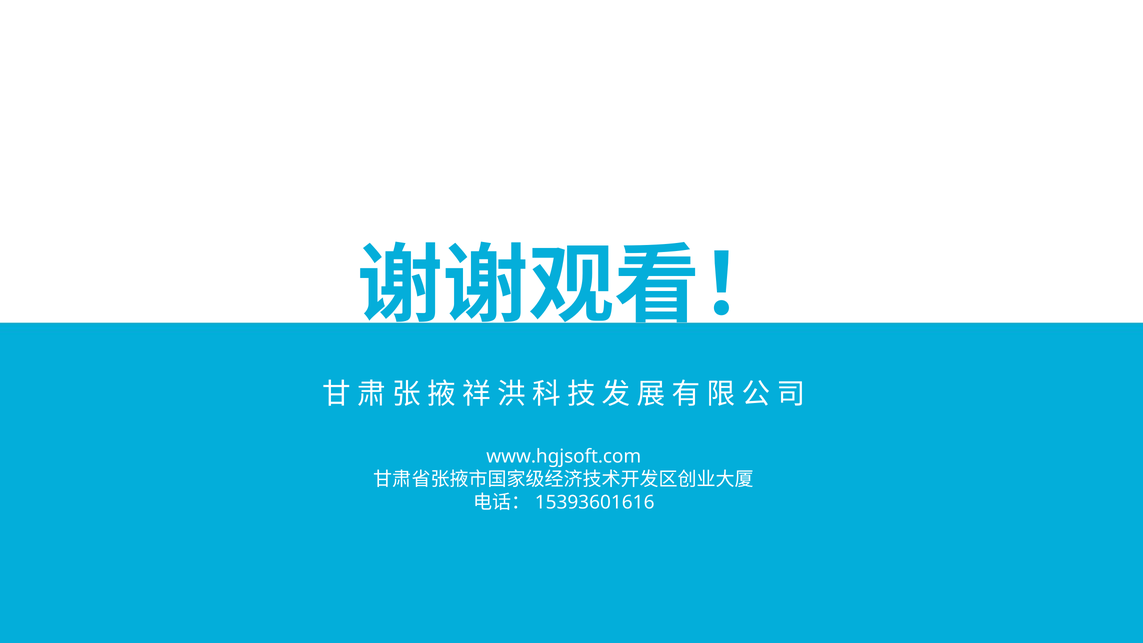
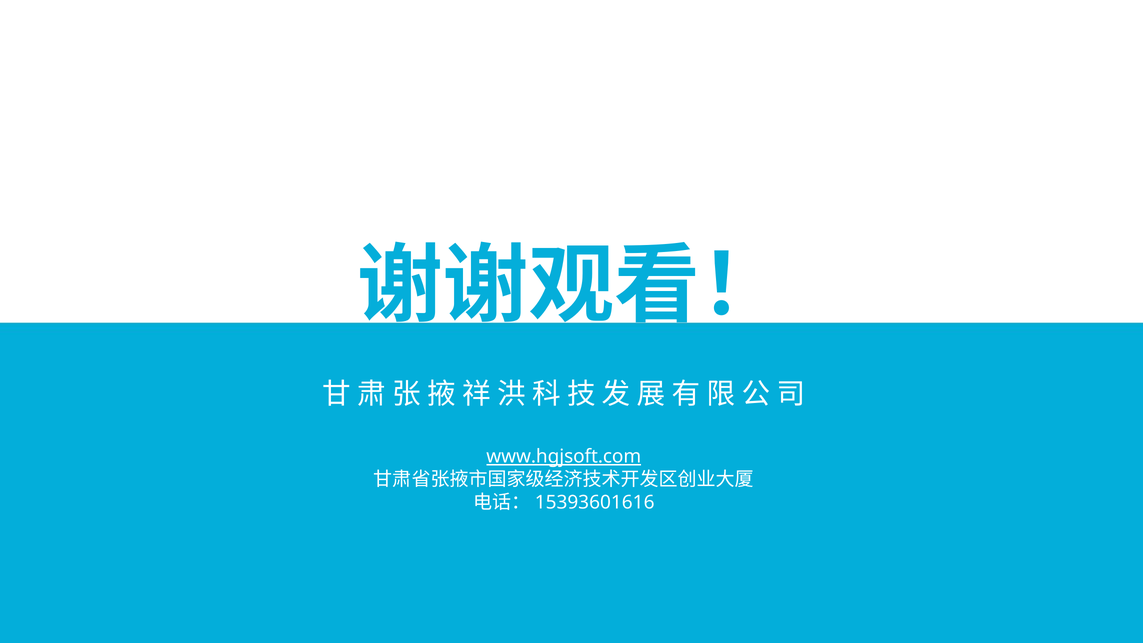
www.hgjsoft.com underline: none -> present (564, 456)
